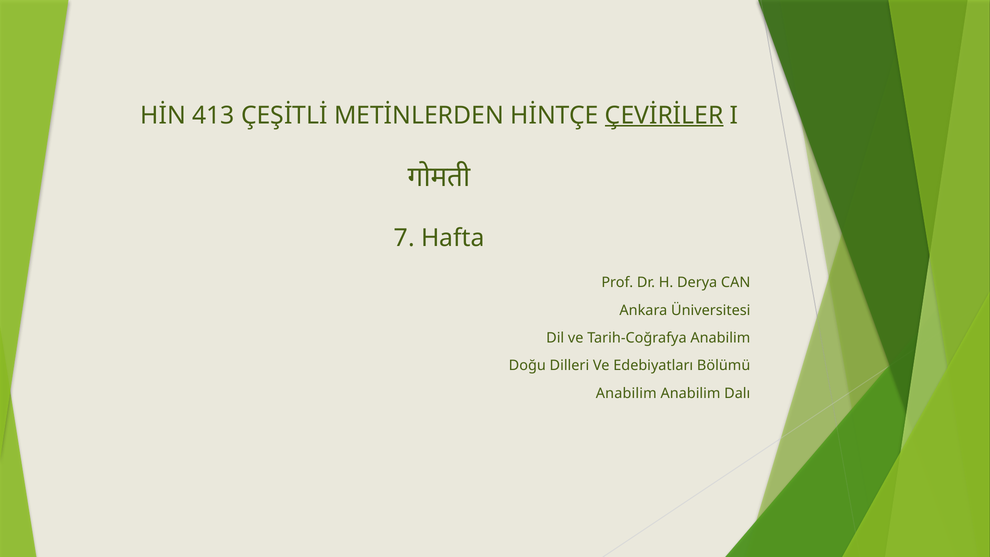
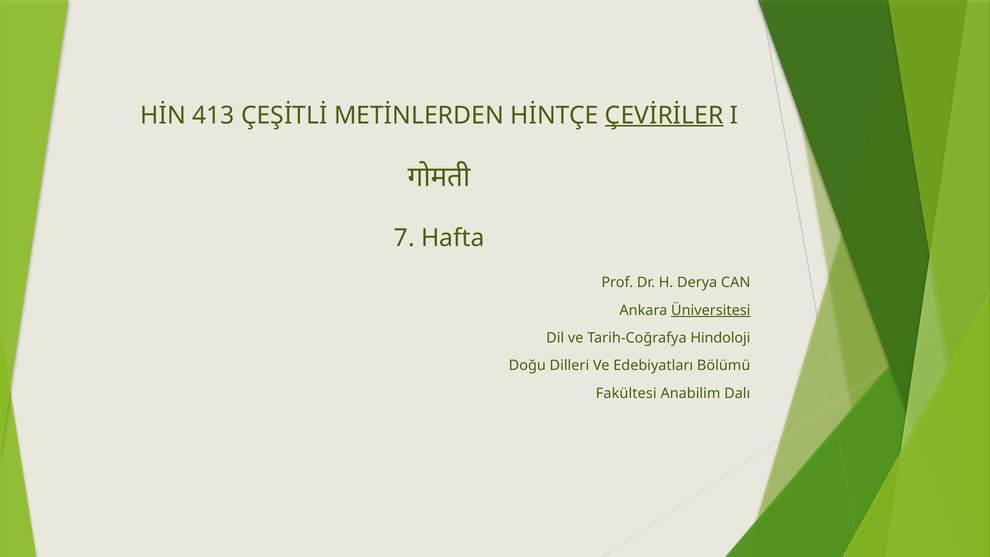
Üniversitesi underline: none -> present (711, 310)
Tarih-Coğrafya Anabilim: Anabilim -> Hindoloji (720, 338)
Anabilim: Anabilim -> Fakültesi (626, 393)
